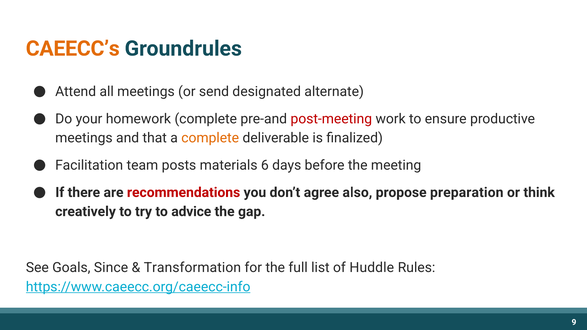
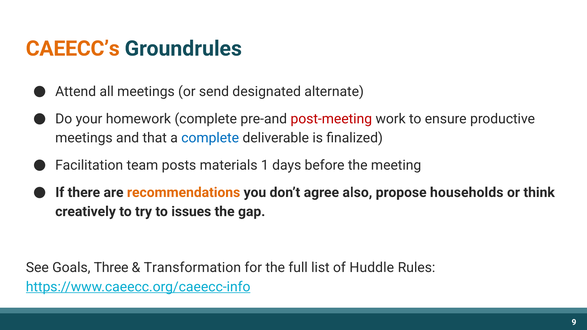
complete colour: orange -> blue (210, 138)
6: 6 -> 1 (265, 165)
recommendations colour: red -> orange (184, 193)
preparation: preparation -> households (467, 193)
advice: advice -> issues (191, 212)
Since: Since -> Three (111, 268)
